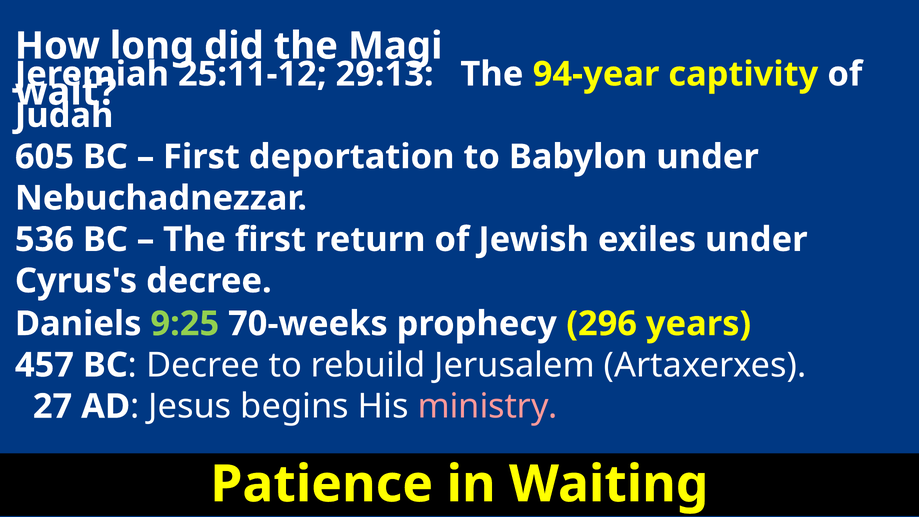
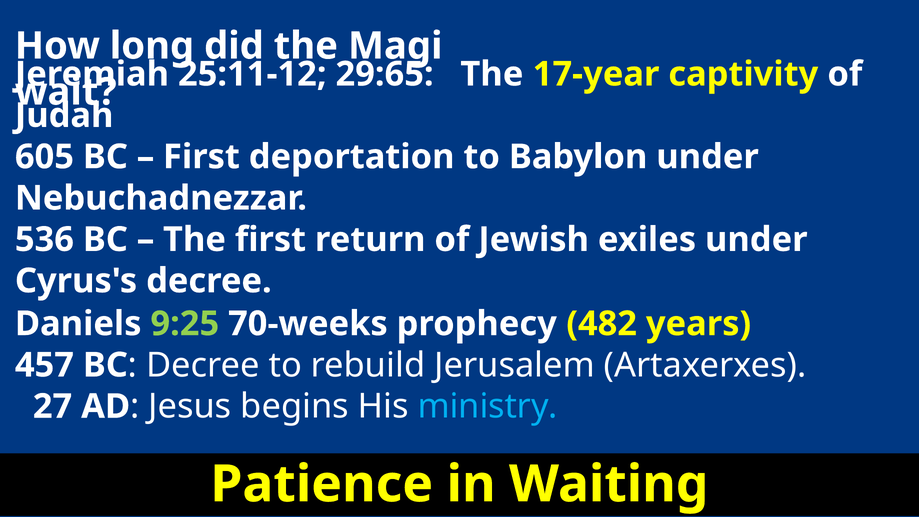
29:13: 29:13 -> 29:65 (385, 74)
94-year: 94-year -> 17-year (596, 74)
296: 296 -> 482 (602, 324)
ministry colour: pink -> light blue (488, 406)
